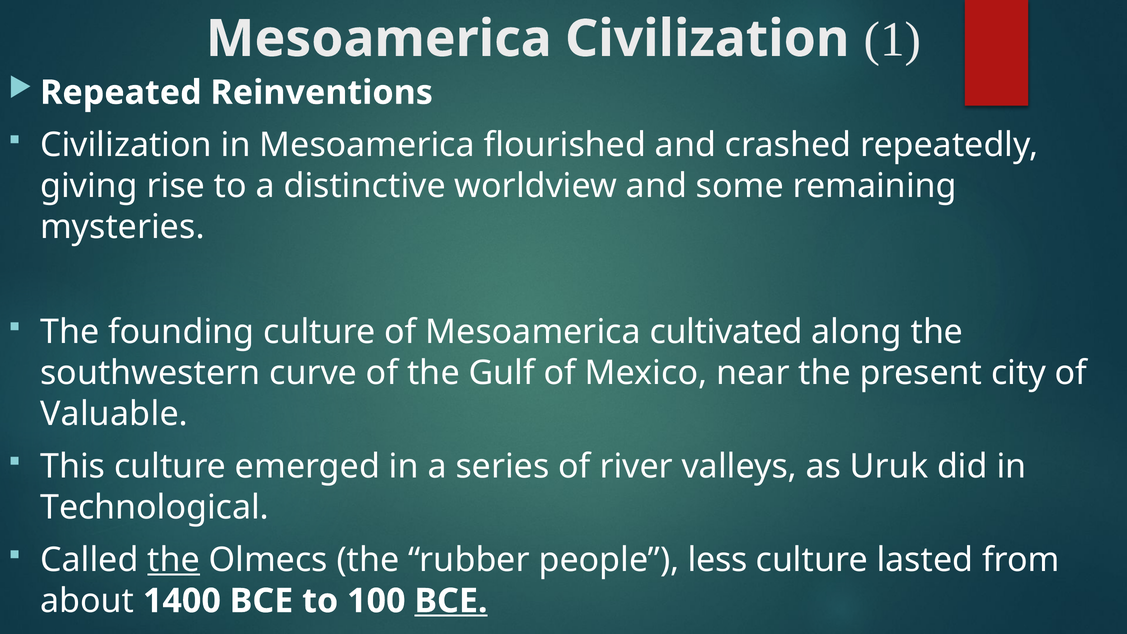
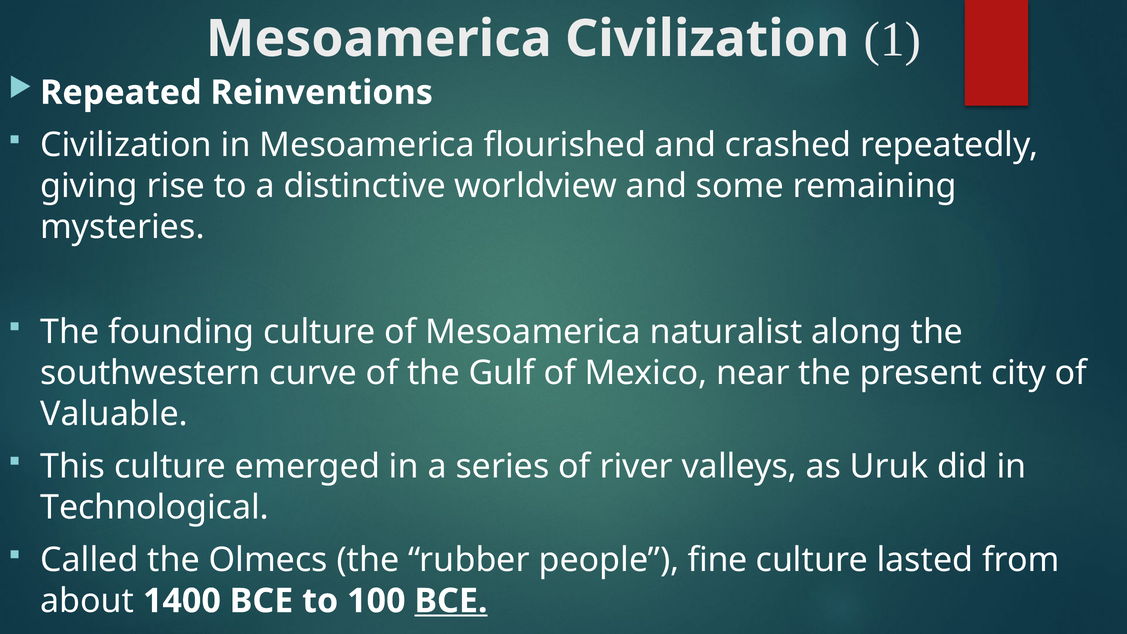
cultivated: cultivated -> naturalist (726, 332)
the underline: present -> none (174, 560)
less: less -> fine (718, 560)
